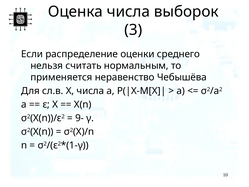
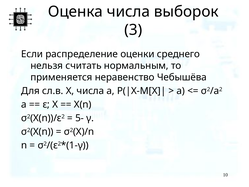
9-: 9- -> 5- (80, 118)
